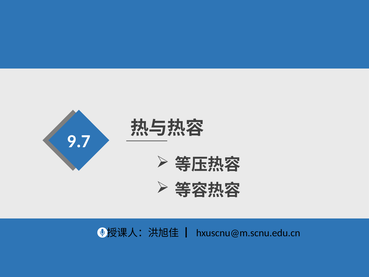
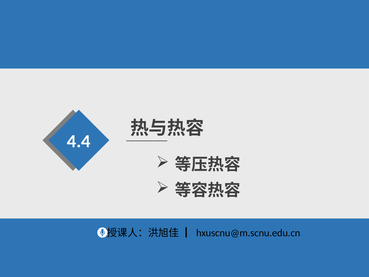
9.7: 9.7 -> 4.4 (79, 141)
